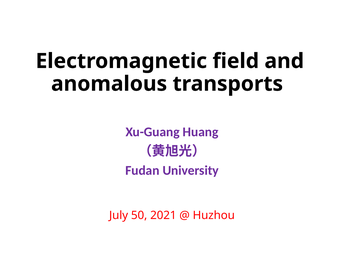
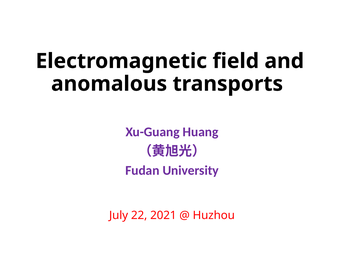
50: 50 -> 22 (139, 215)
